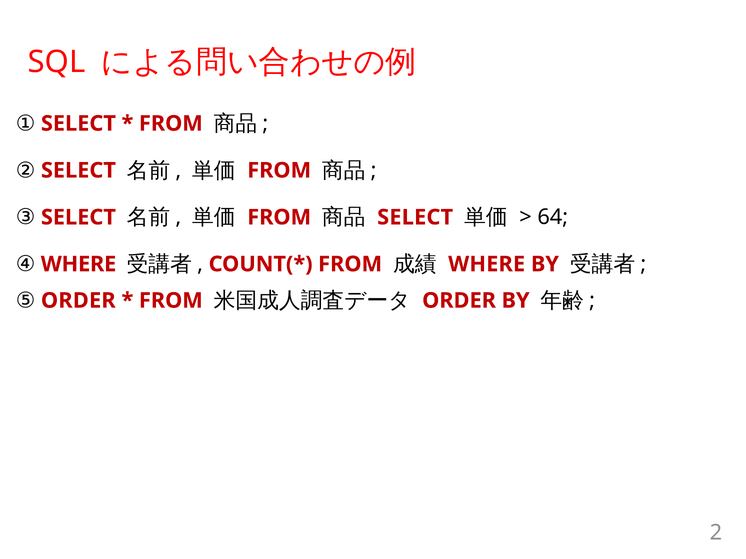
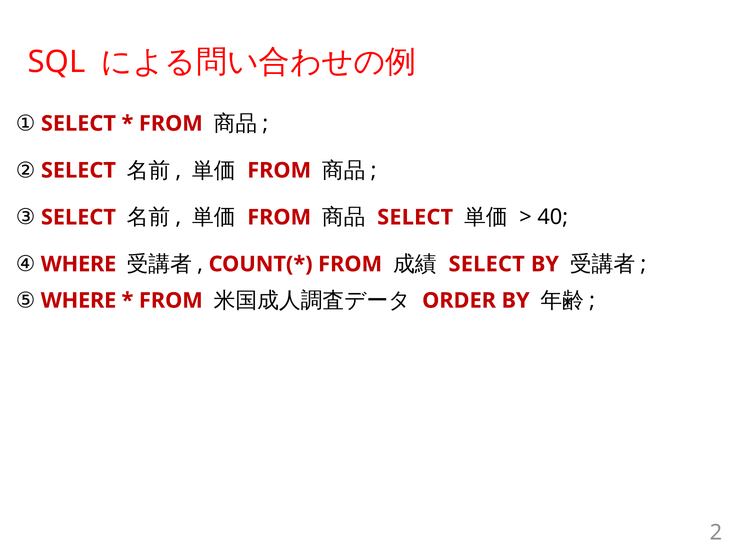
64: 64 -> 40 (553, 217)
WHERE: WHERE -> SELECT (487, 264)
⑤ ORDER: ORDER -> WHERE (78, 301)
